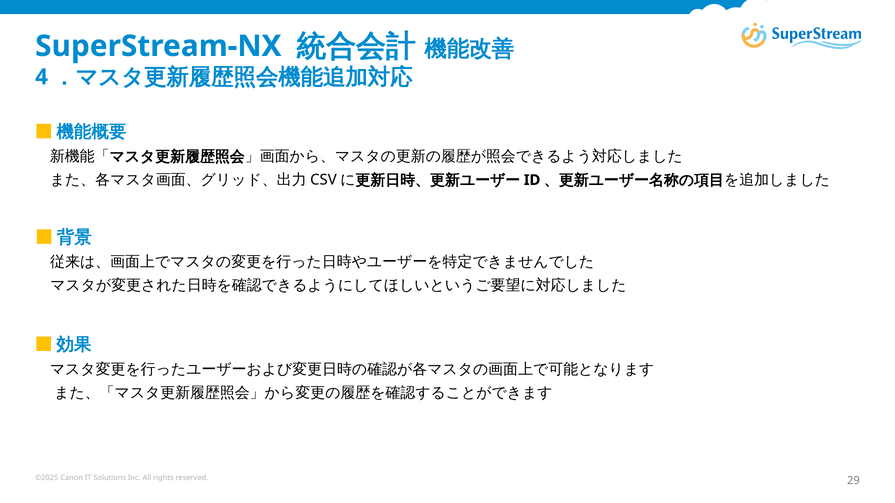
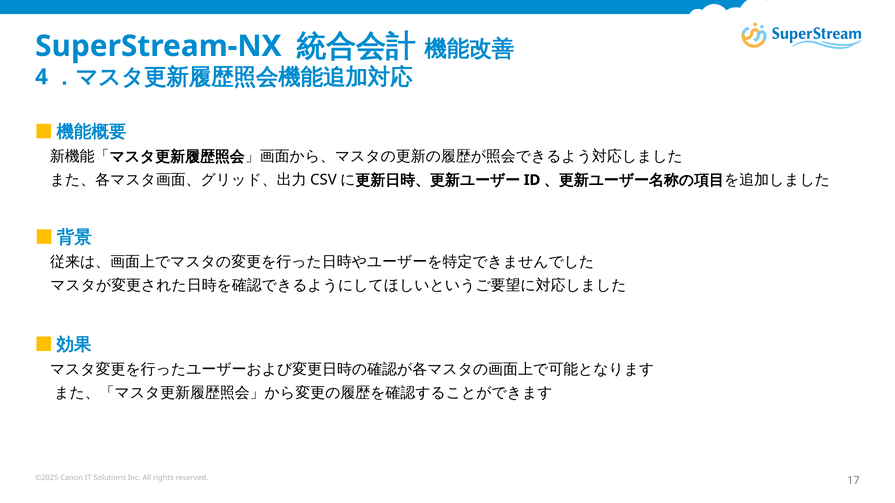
29: 29 -> 17 (853, 481)
